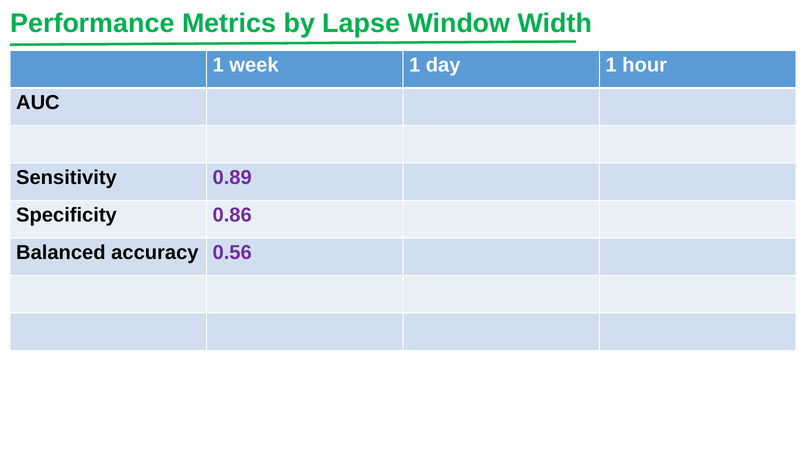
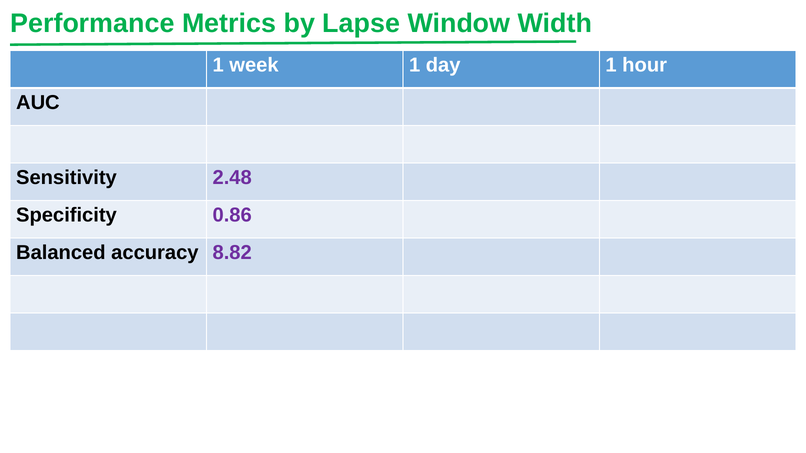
0.89: 0.89 -> 2.48 (232, 178)
0.56: 0.56 -> 8.82 (232, 253)
